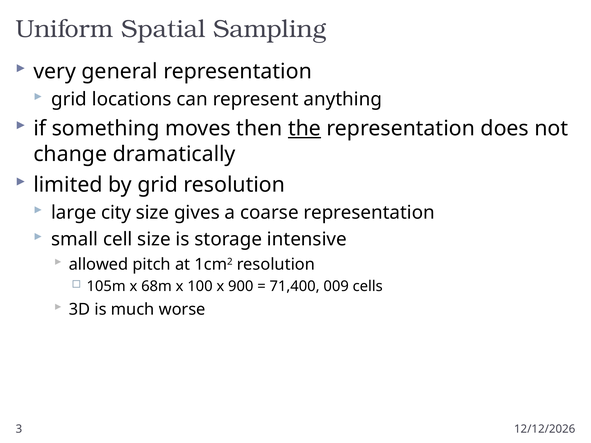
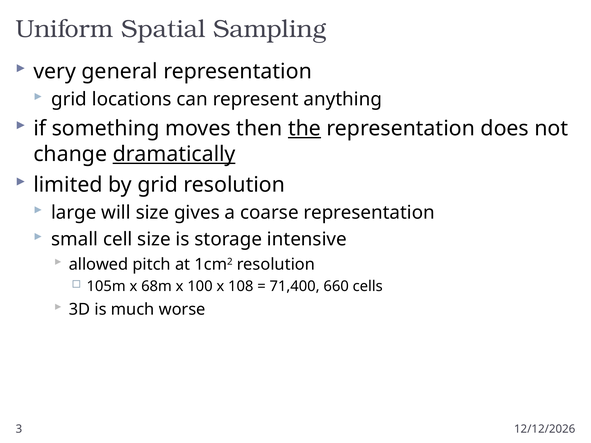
dramatically underline: none -> present (174, 154)
city: city -> will (116, 213)
900: 900 -> 108 (241, 287)
009: 009 -> 660 (336, 287)
